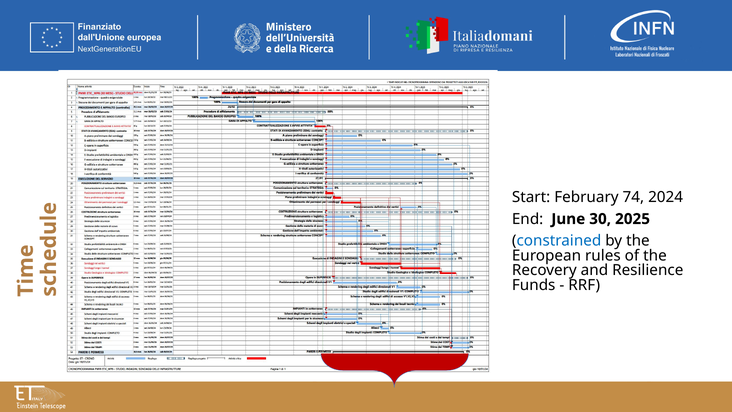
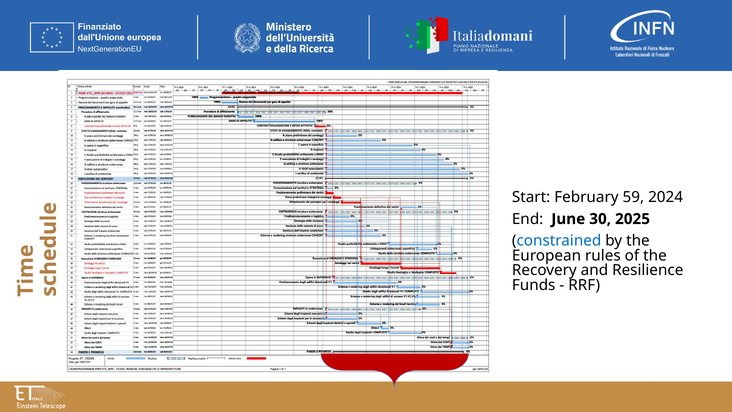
74: 74 -> 59 (633, 197)
